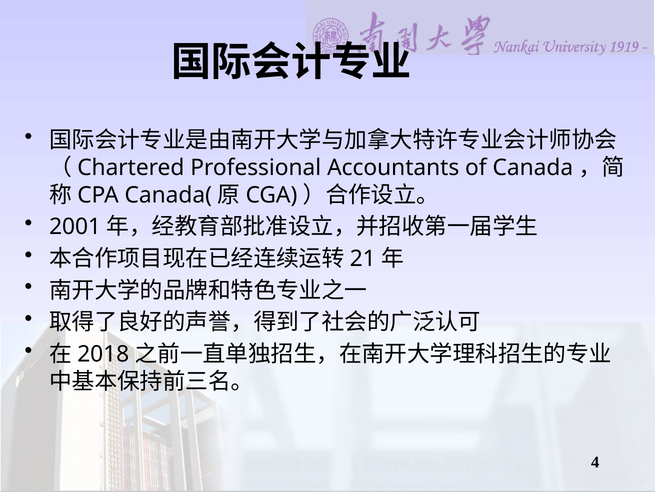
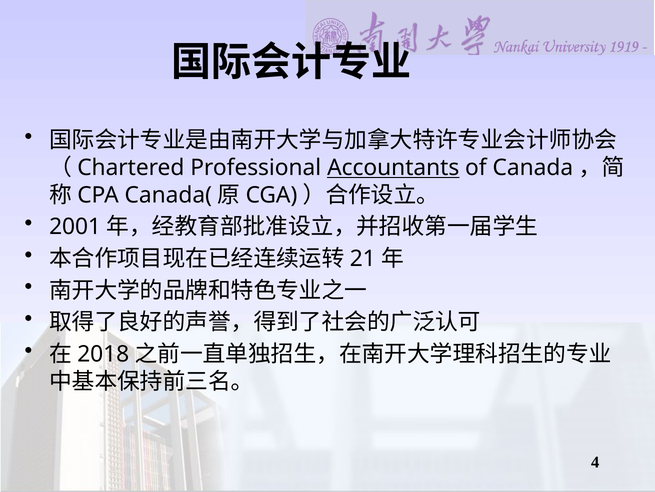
Accountants underline: none -> present (393, 167)
